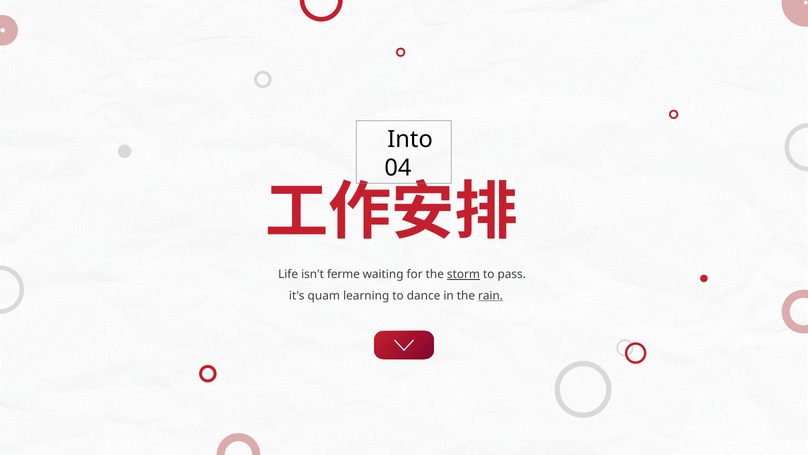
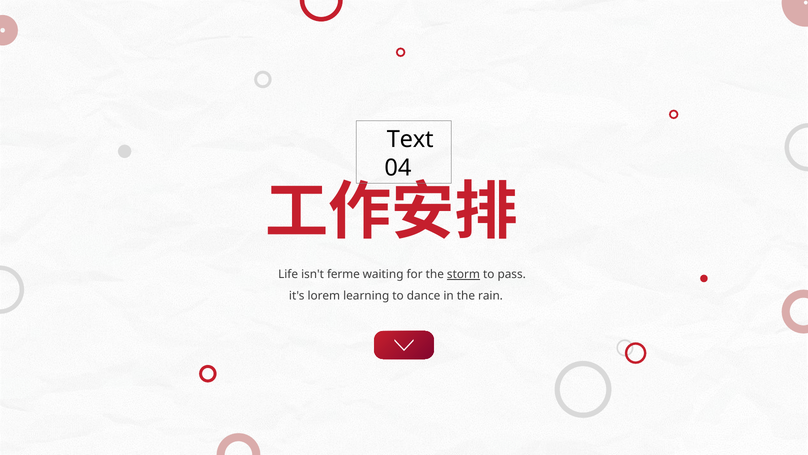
Into: Into -> Text (410, 139)
quam: quam -> lorem (324, 295)
rain underline: present -> none (491, 295)
